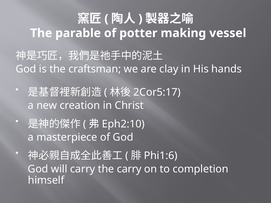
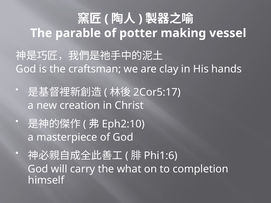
the carry: carry -> what (129, 169)
